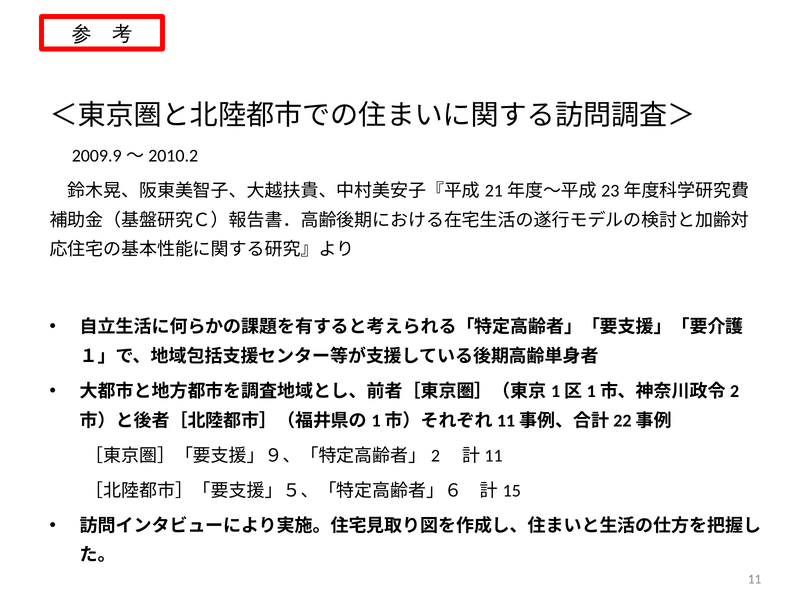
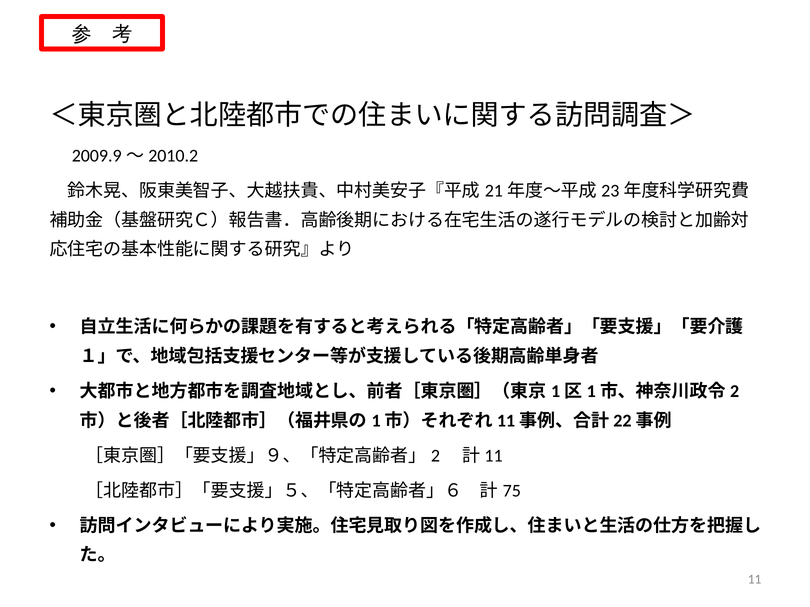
15: 15 -> 75 (512, 491)
